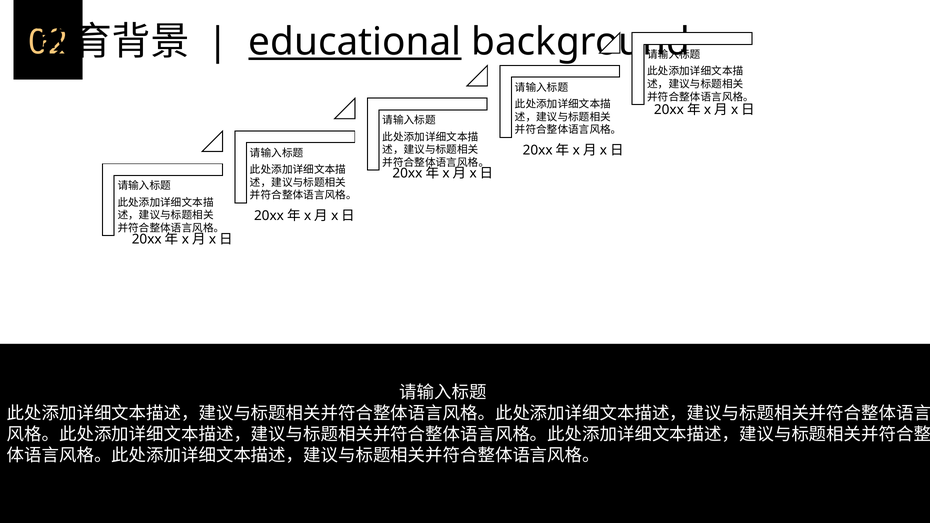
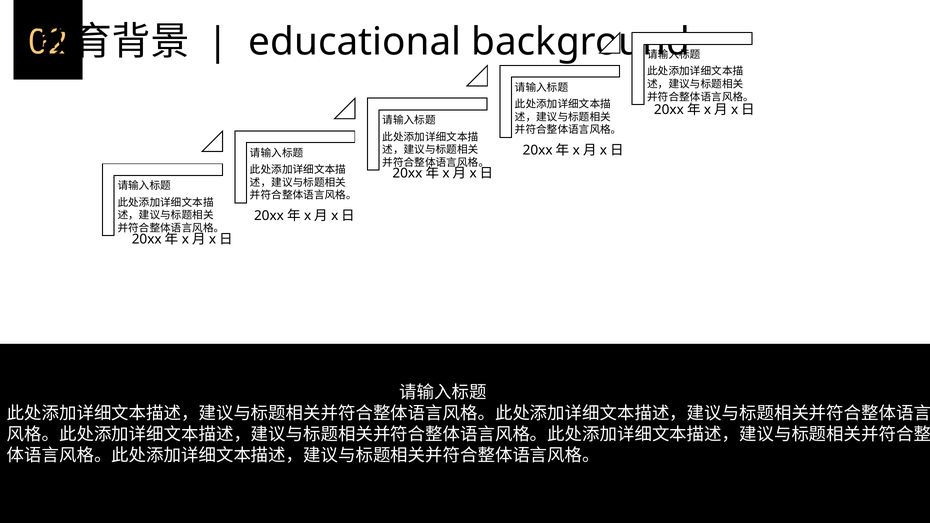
educational underline: present -> none (355, 42)
